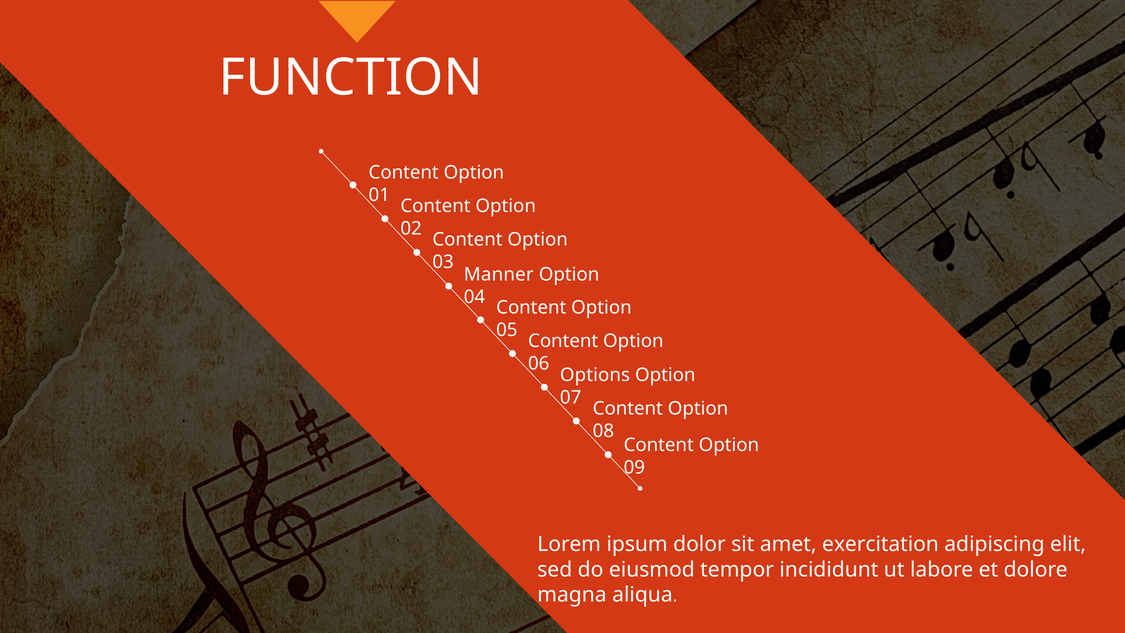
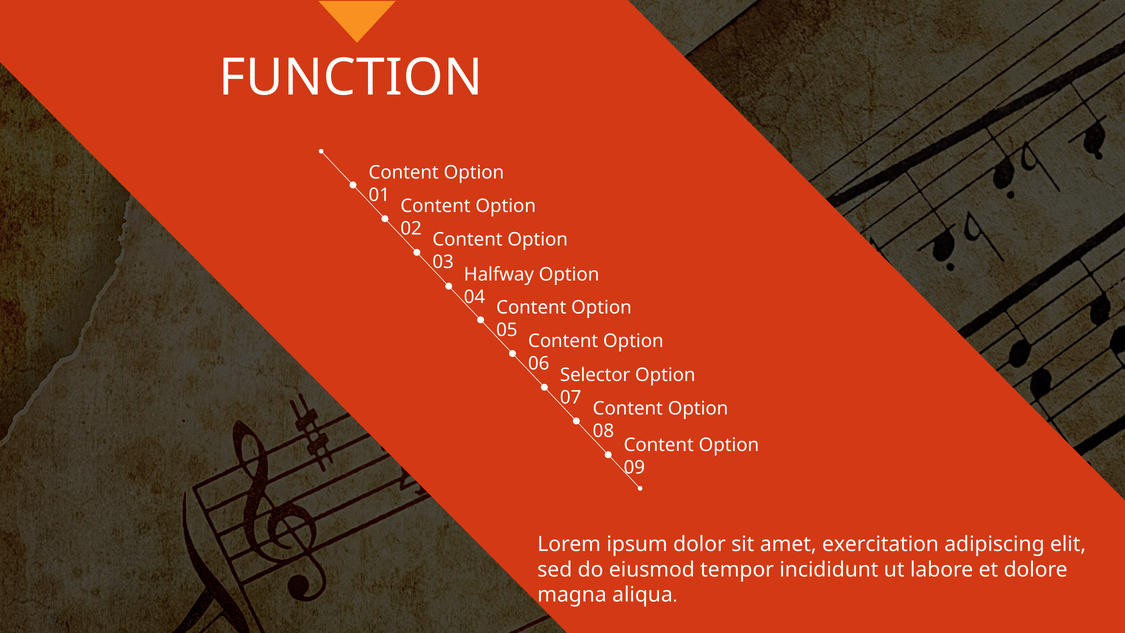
Manner: Manner -> Halfway (499, 275)
Options: Options -> Selector (595, 375)
